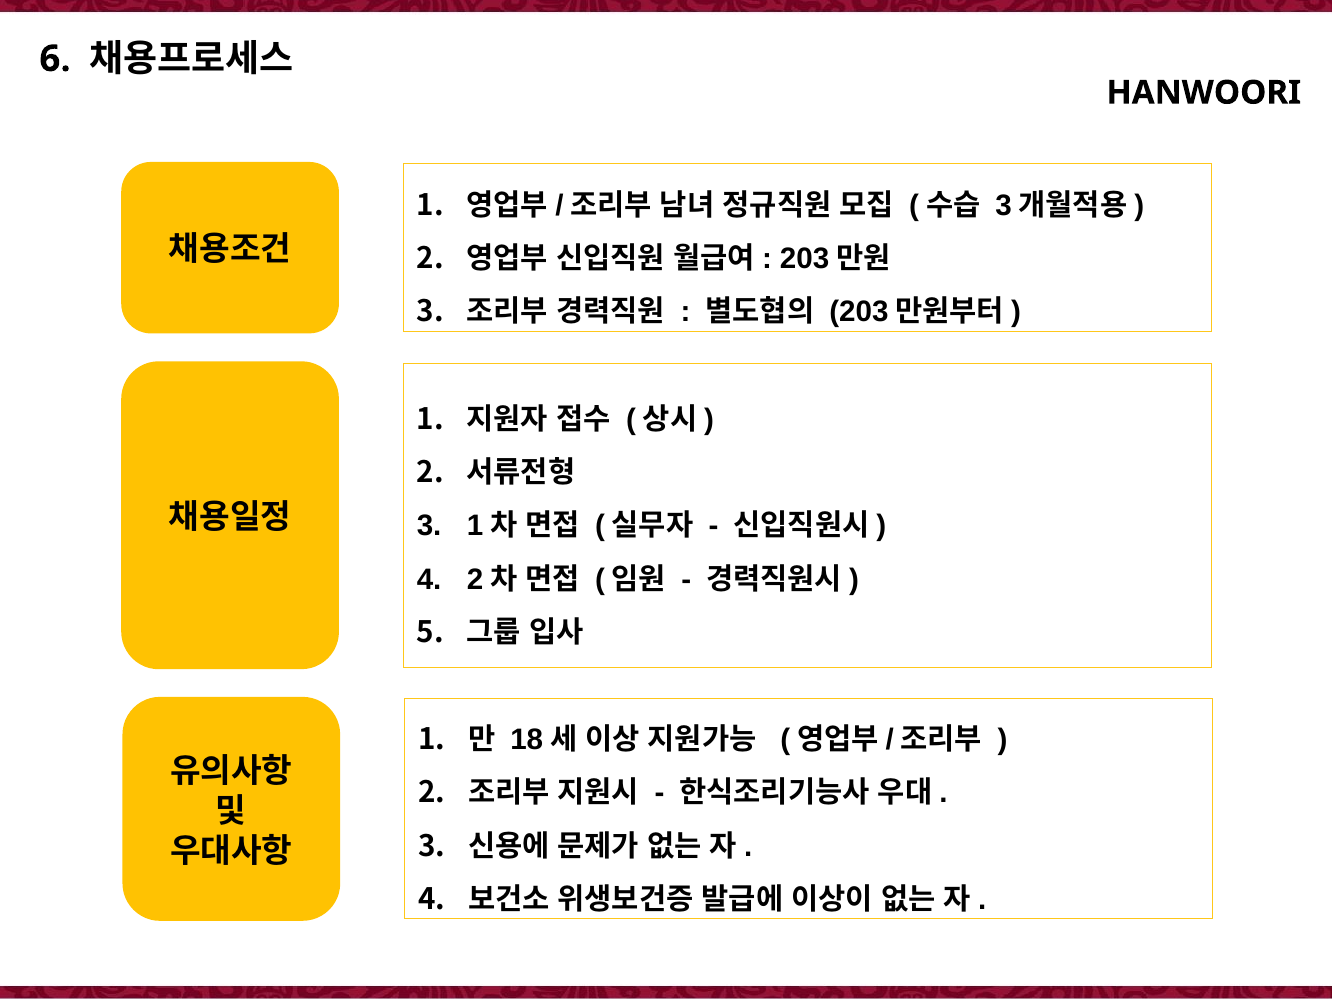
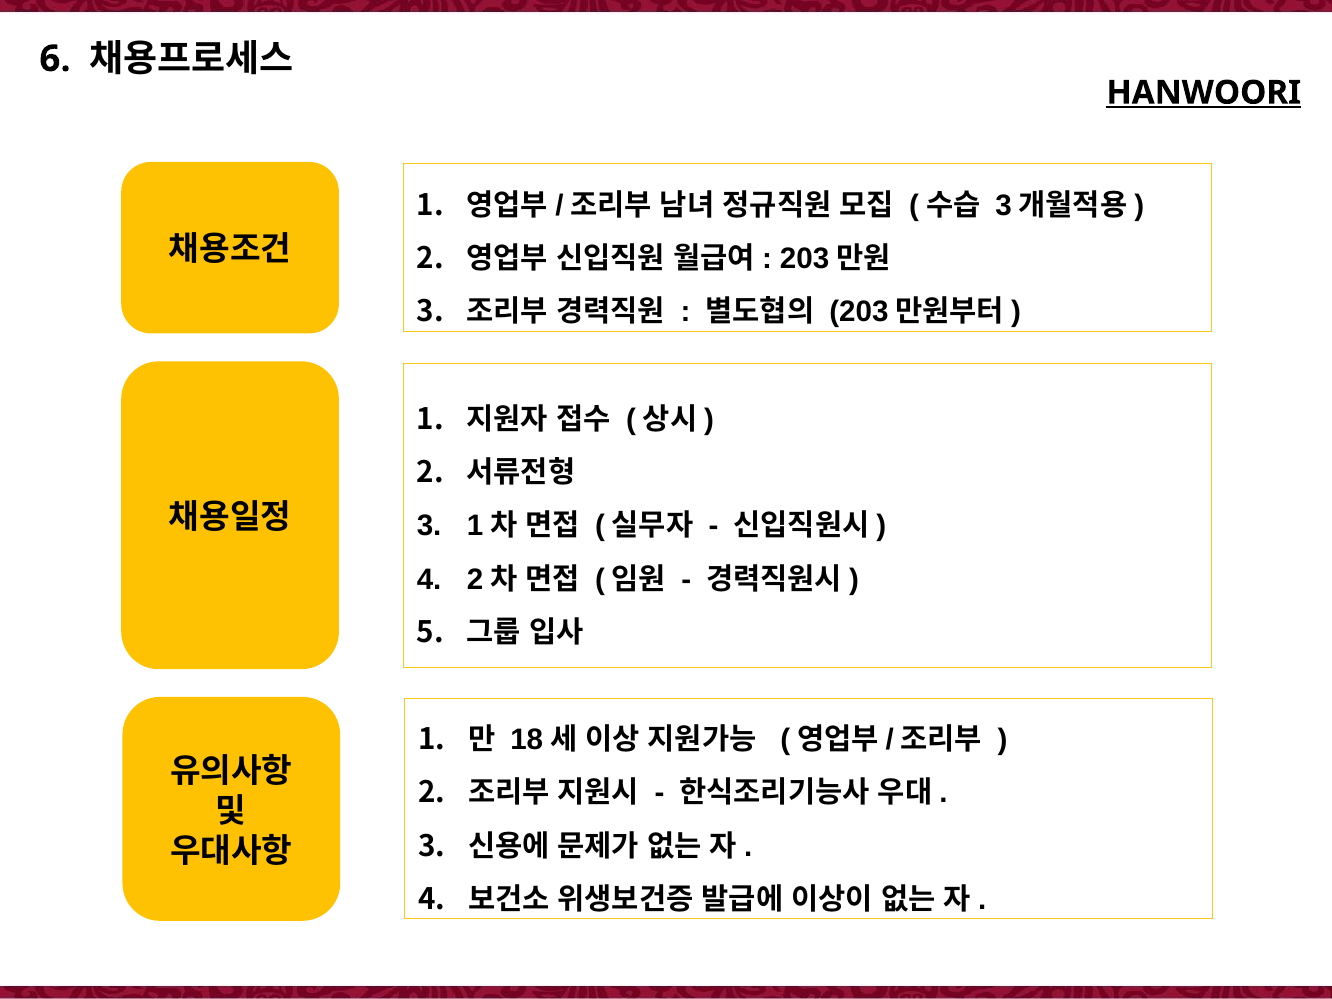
HANWOORI underline: none -> present (1204, 93)
